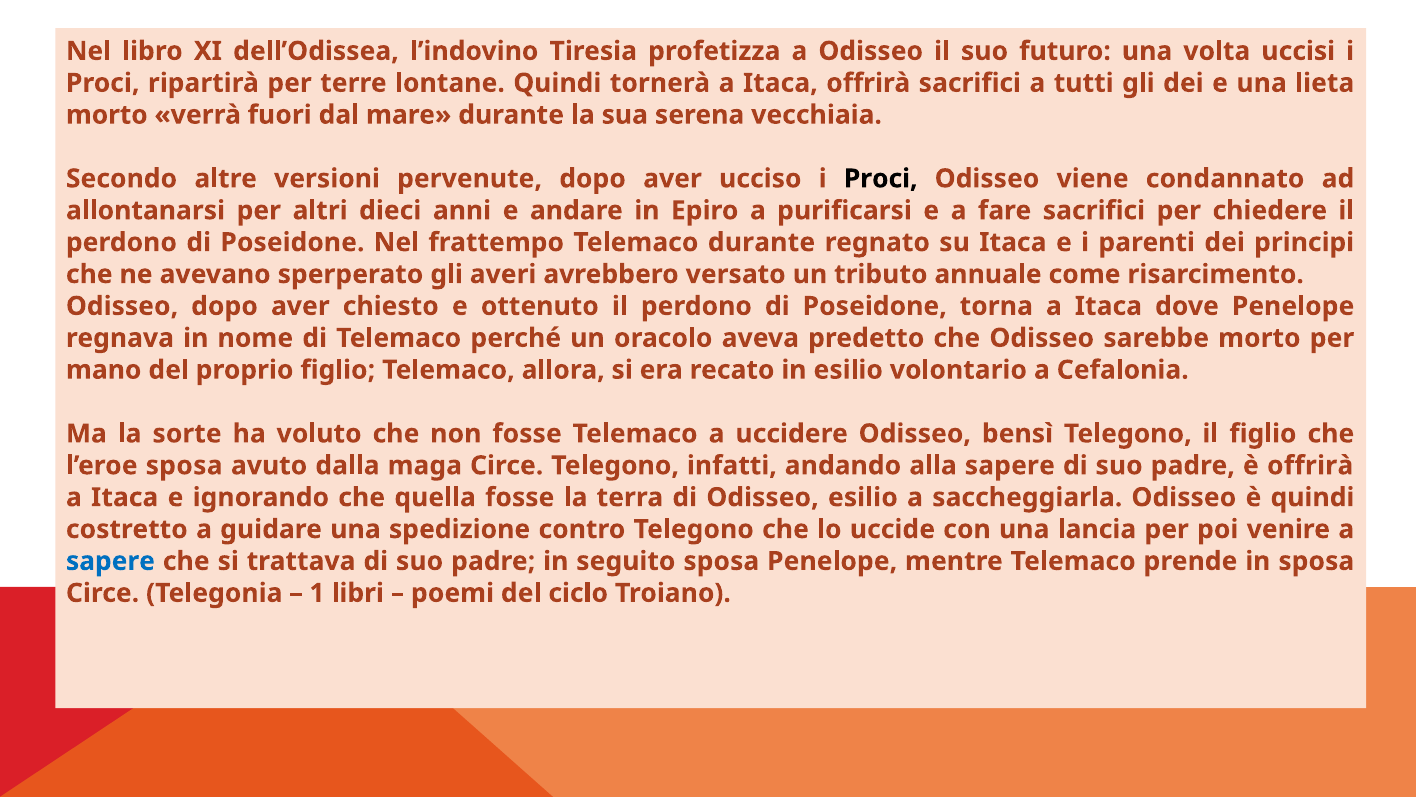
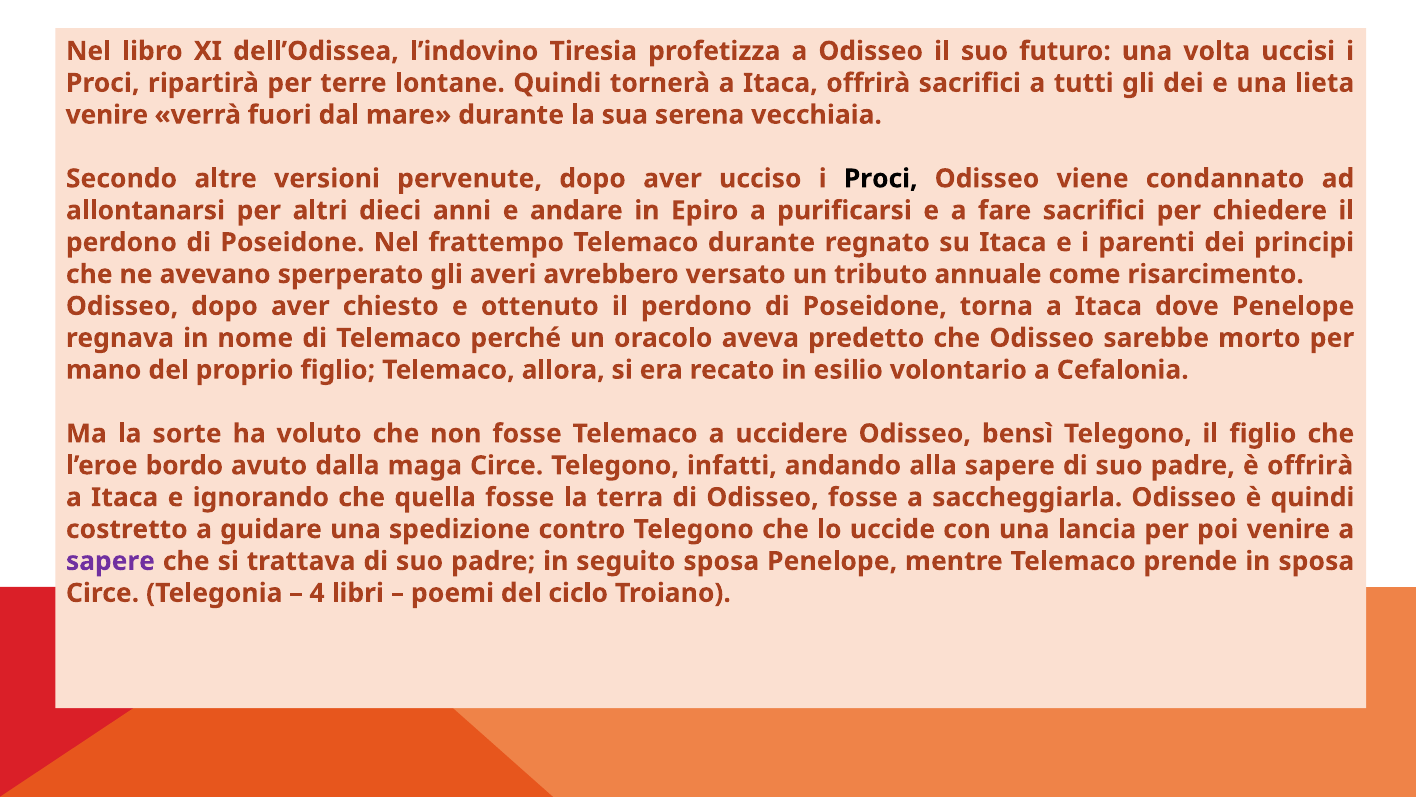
morto: morto -> venire (107, 115)
l’eroe sposa: sposa -> bordo (184, 465)
Odisseo esilio: esilio -> fosse (863, 497)
sapere colour: blue -> purple (110, 561)
1: 1 -> 4 (317, 593)
